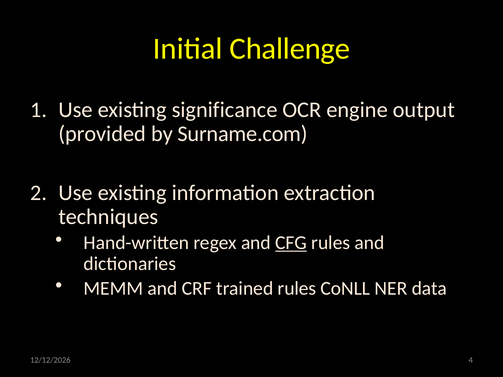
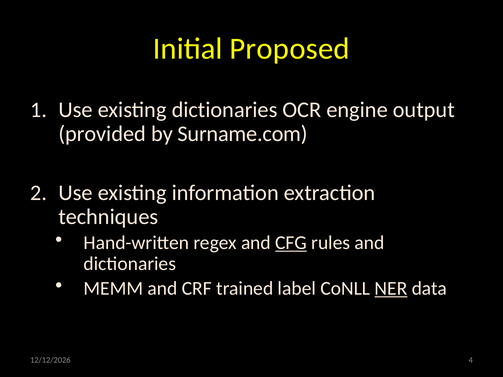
Challenge: Challenge -> Proposed (290, 49)
existing significance: significance -> dictionaries (225, 110)
trained rules: rules -> label (297, 289)
NER underline: none -> present (391, 289)
